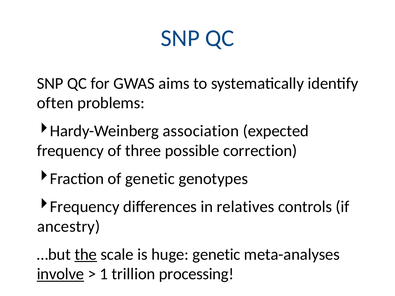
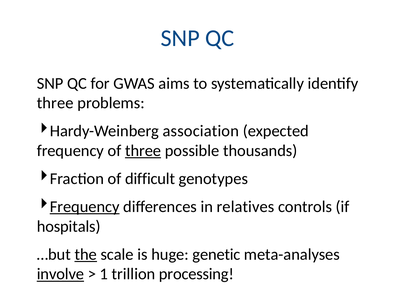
often: often -> three (55, 103)
three underline: none -> present (143, 151)
correction: correction -> thousands (260, 151)
of genetic: genetic -> difficult (150, 179)
Frequency underline: none -> present (85, 207)
ancestry: ancestry -> hospitals (69, 227)
